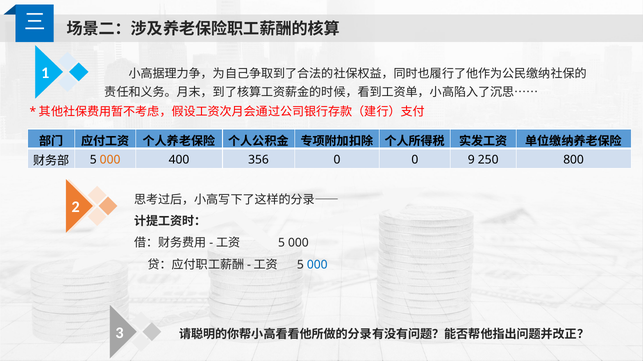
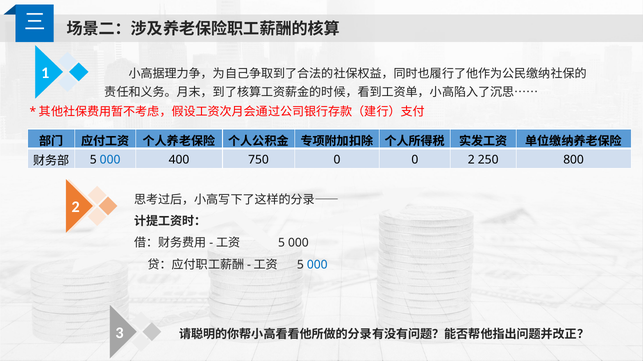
000 colour: orange -> blue (110, 160)
356: 356 -> 750 (259, 160)
0 9: 9 -> 2 (471, 160)
